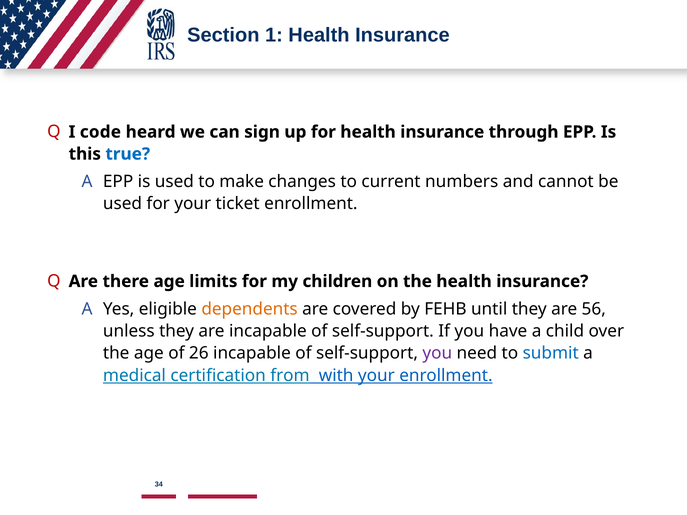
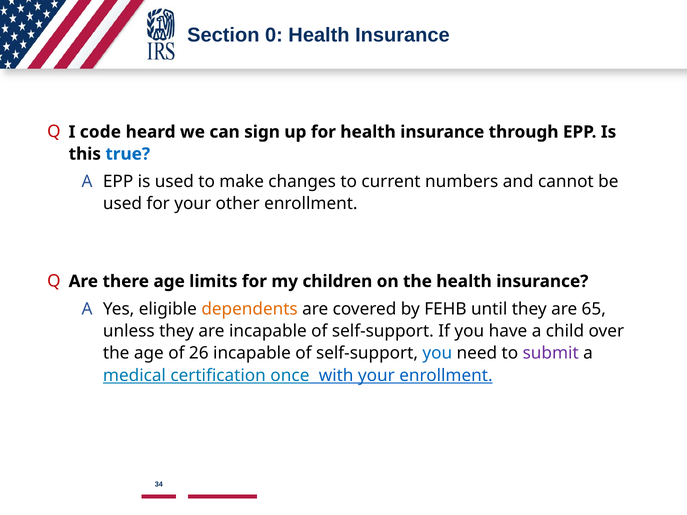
1: 1 -> 0 (274, 35)
ticket: ticket -> other (238, 204)
56: 56 -> 65 (594, 309)
you colour: purple -> blue (437, 353)
submit colour: blue -> purple (551, 353)
from: from -> once (290, 376)
